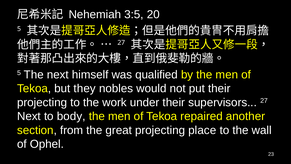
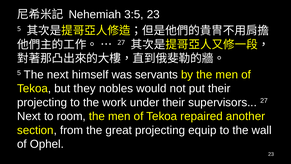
3:5 20: 20 -> 23 (153, 14)
qualified: qualified -> servants (157, 75)
body: body -> room (71, 116)
place: place -> equip (202, 130)
